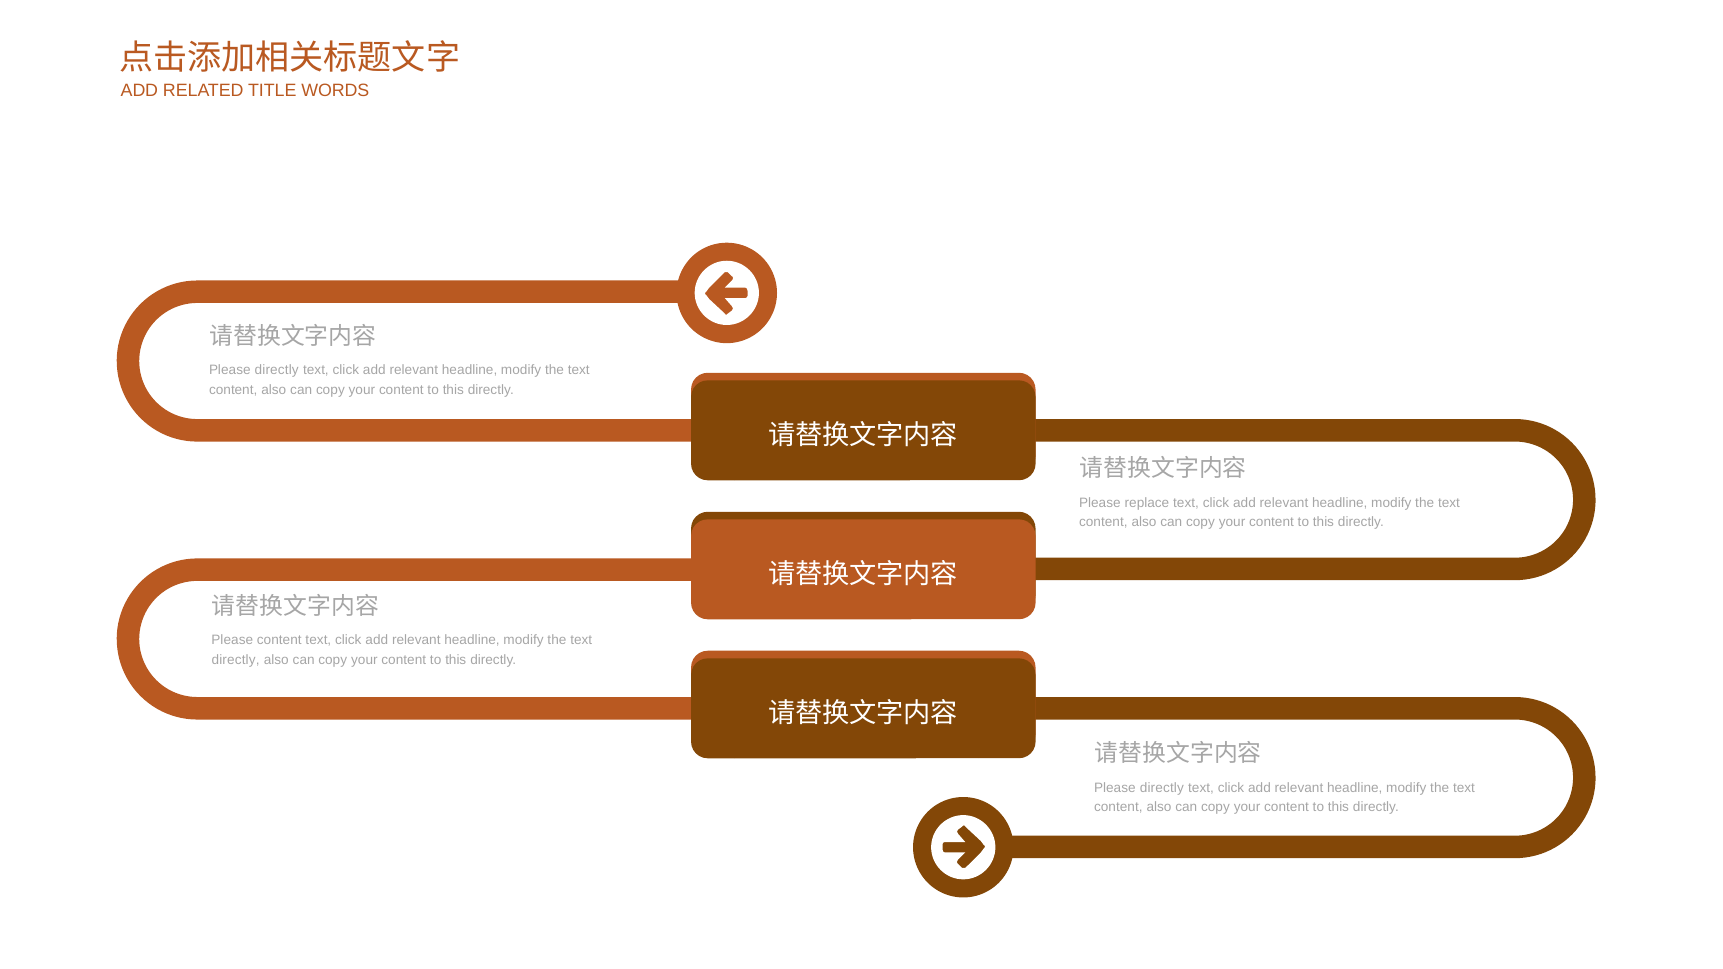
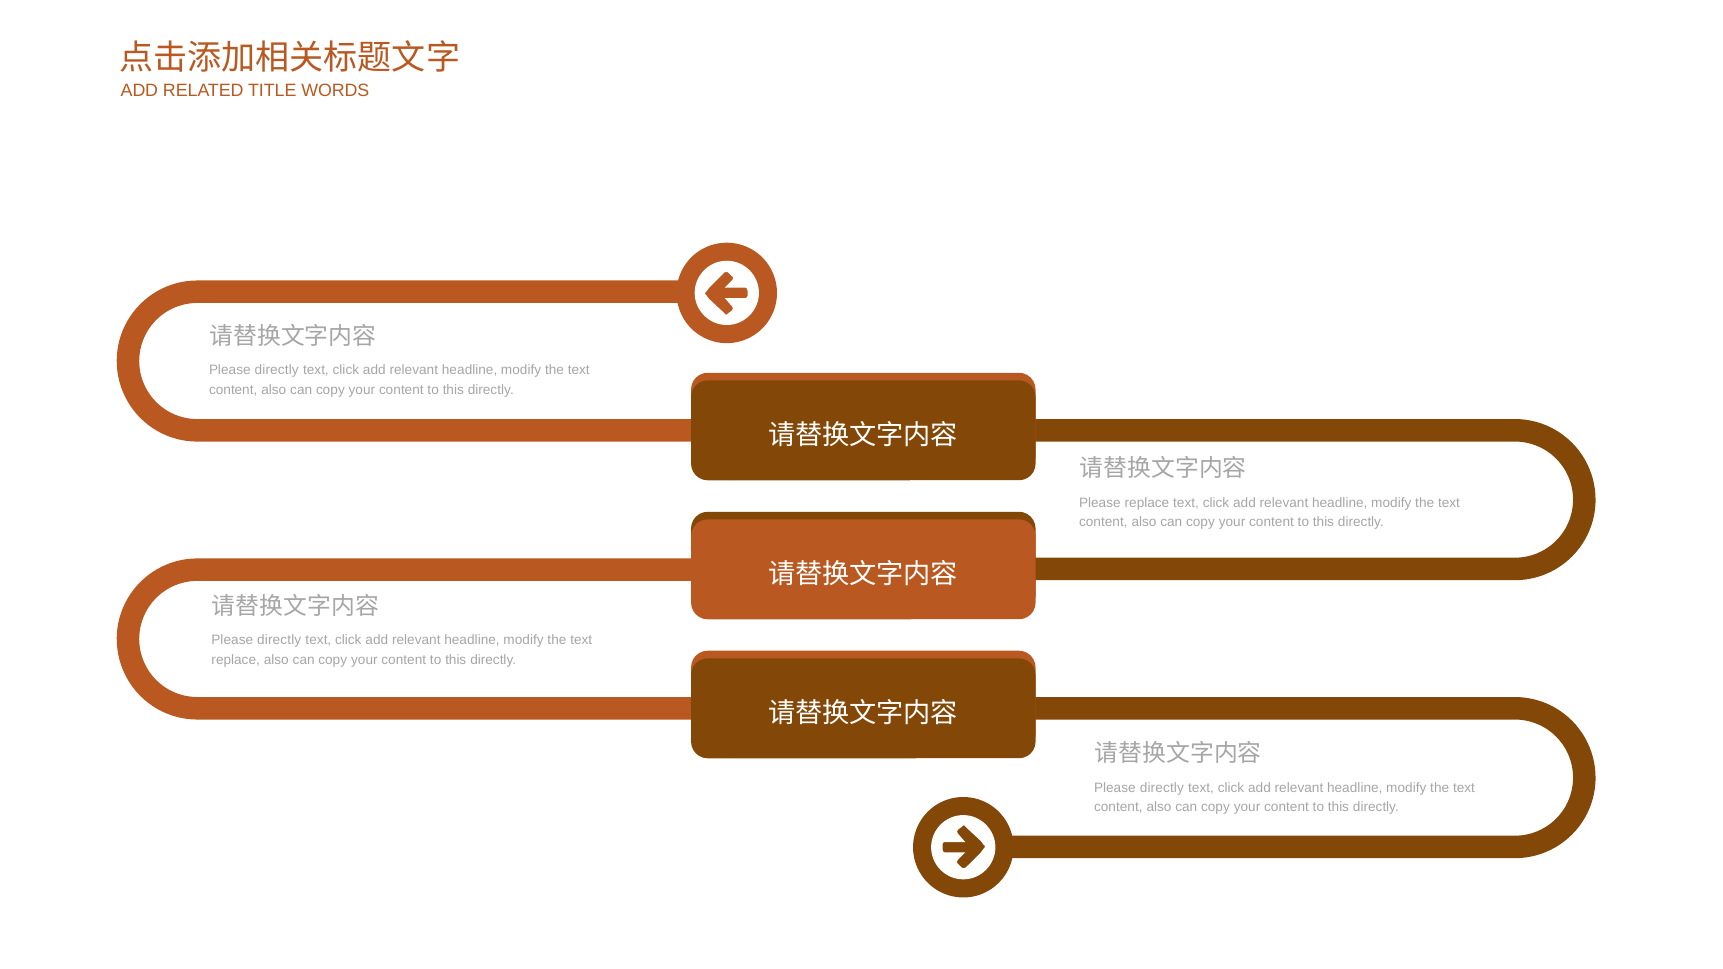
content: content -> directly (279, 640)
directly: directly -> replace (236, 660)
